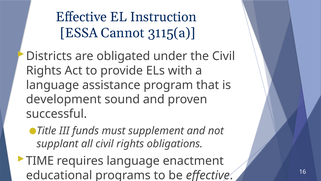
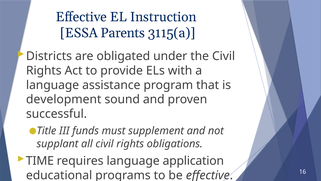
Cannot: Cannot -> Parents (123, 33)
enactment: enactment -> application (193, 161)
